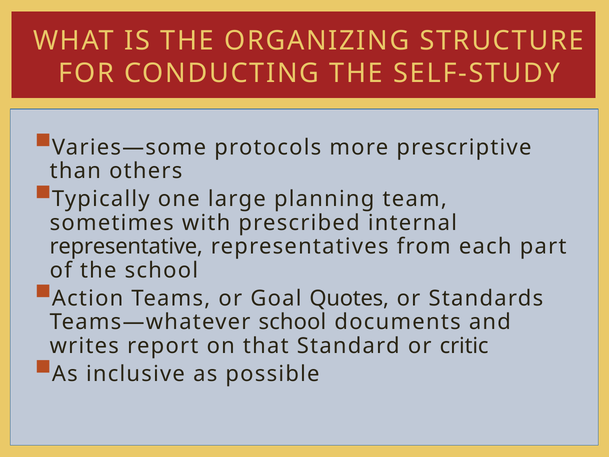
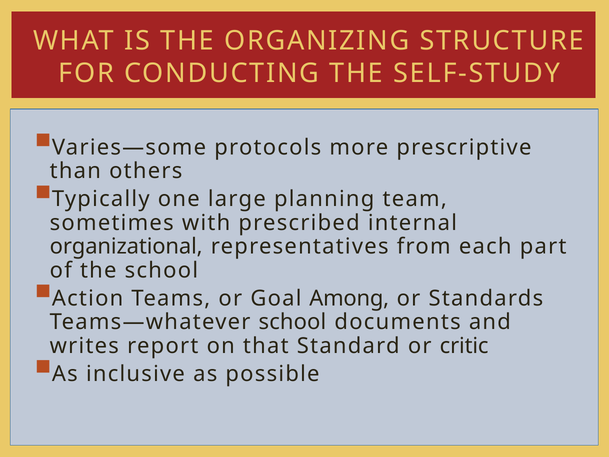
representative: representative -> organizational (126, 246)
Quotes: Quotes -> Among (349, 298)
